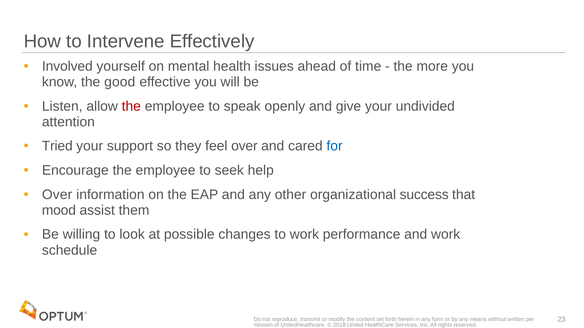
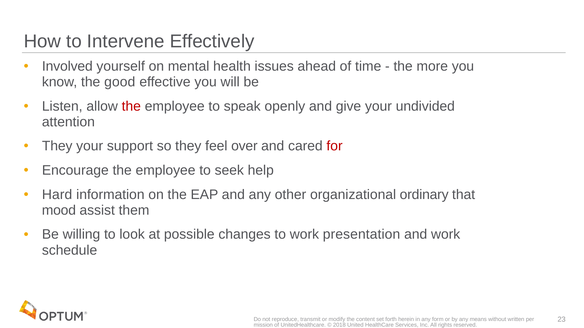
Tried: Tried -> They (57, 146)
for colour: blue -> red (335, 146)
Over: Over -> Hard (57, 195)
success: success -> ordinary (424, 195)
performance: performance -> presentation (362, 235)
